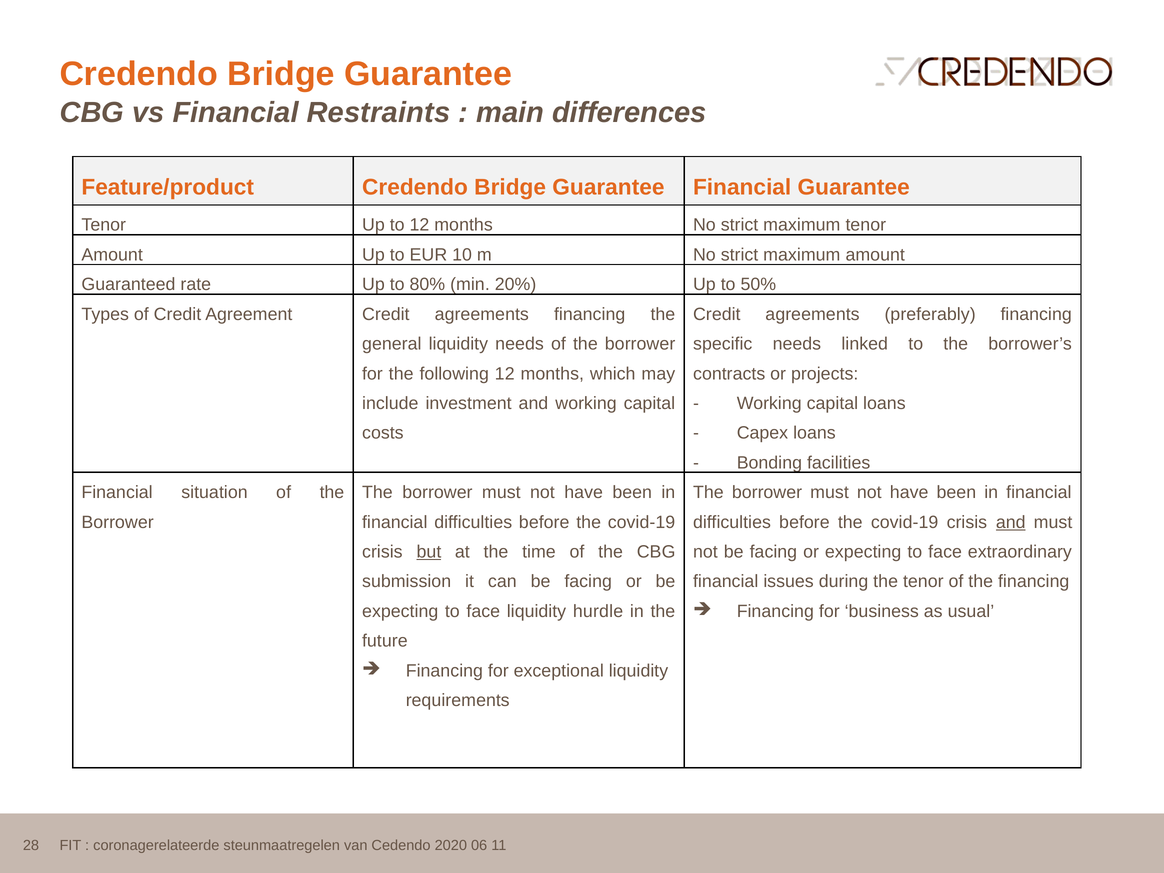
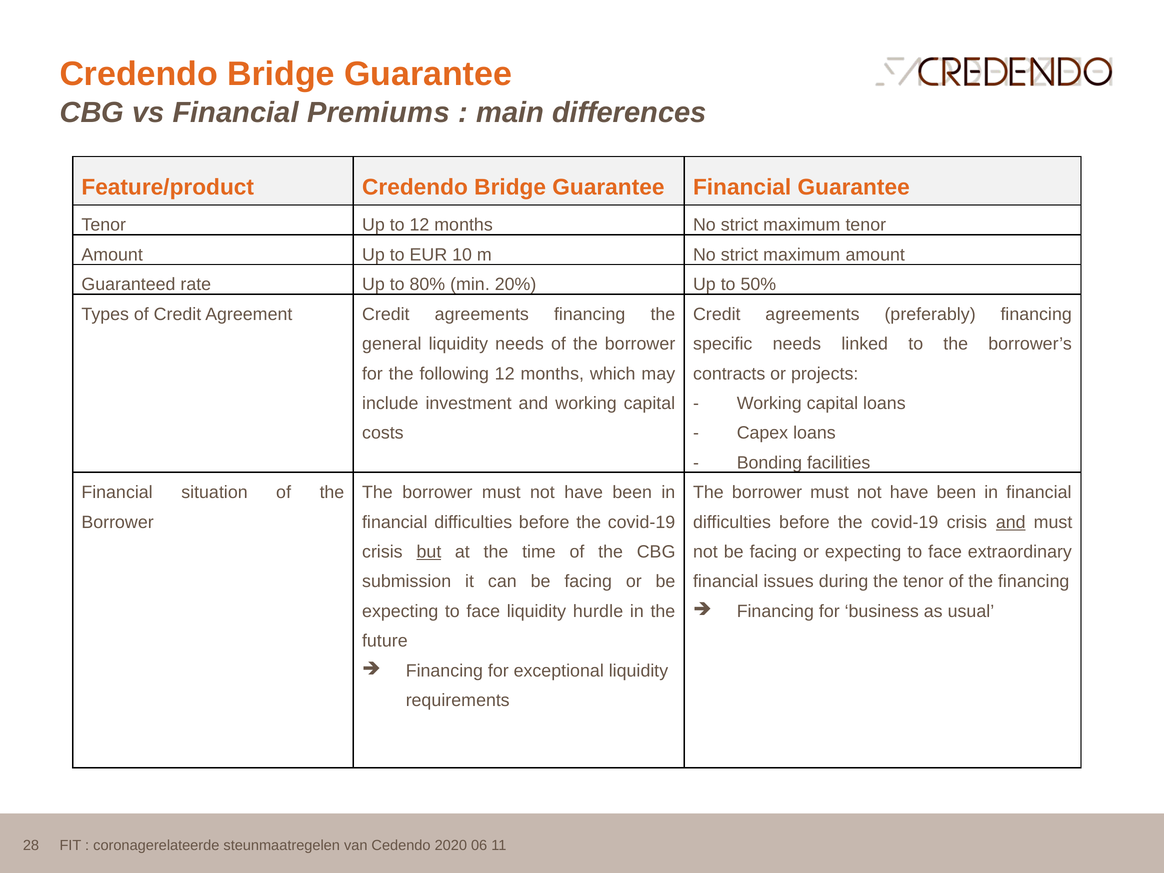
Restraints: Restraints -> Premiums (378, 113)
